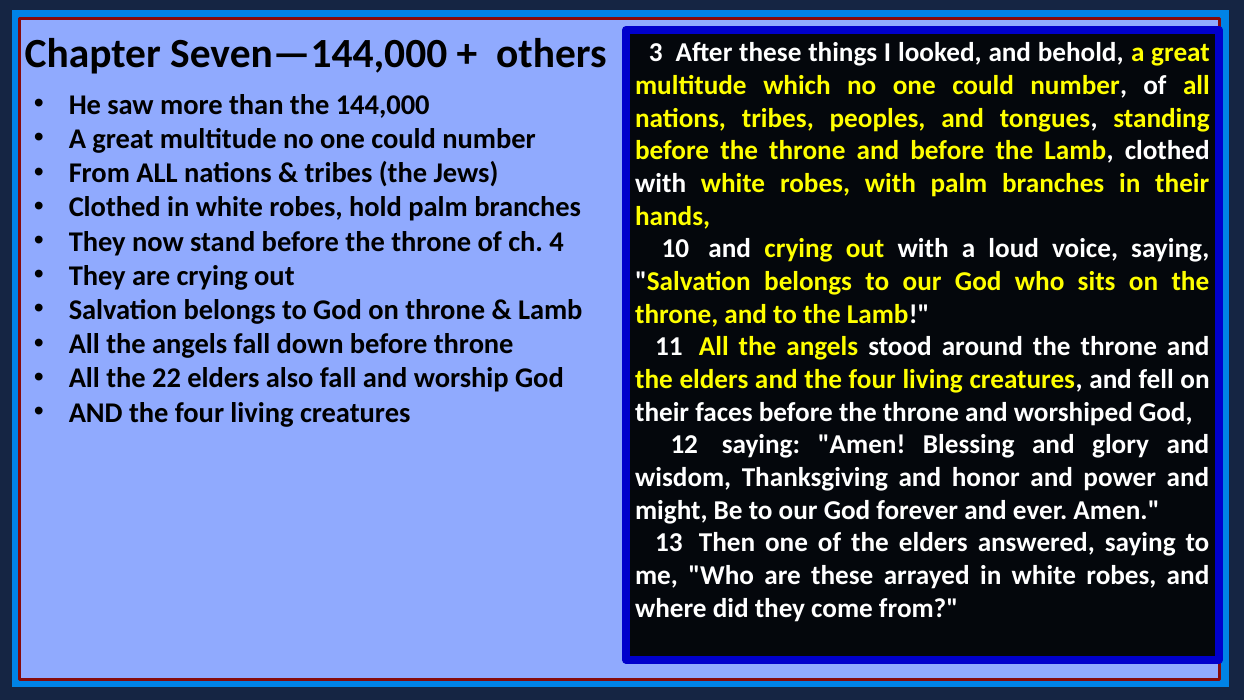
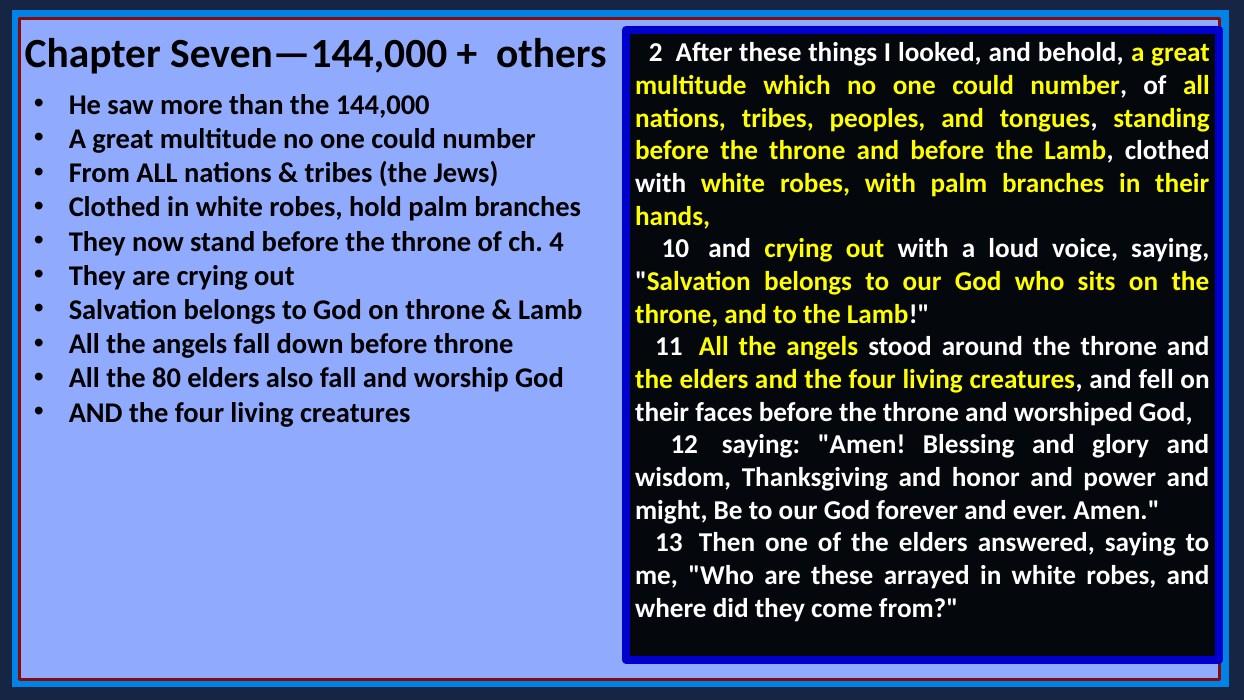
3: 3 -> 2 (656, 53)
22: 22 -> 80 (167, 378)
